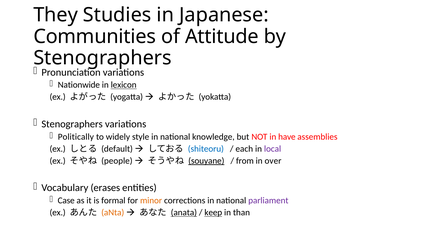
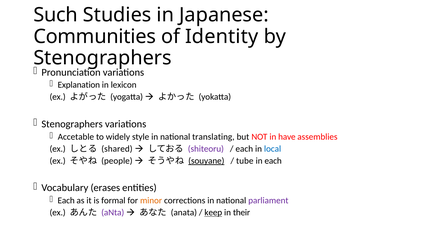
They: They -> Such (56, 15)
Attitude: Attitude -> Identity (222, 36)
Nationwide: Nationwide -> Explanation (79, 85)
lexicon underline: present -> none (124, 85)
Politically: Politically -> Accetable (76, 137)
knowledge: knowledge -> translating (213, 137)
default: default -> shared (117, 149)
shiteoru colour: blue -> purple (206, 149)
local colour: purple -> blue (273, 149)
from: from -> tube (245, 161)
in over: over -> each (273, 161)
Case: Case -> Each (66, 201)
aNta colour: orange -> purple (113, 213)
anata underline: present -> none (184, 213)
than: than -> their (242, 213)
